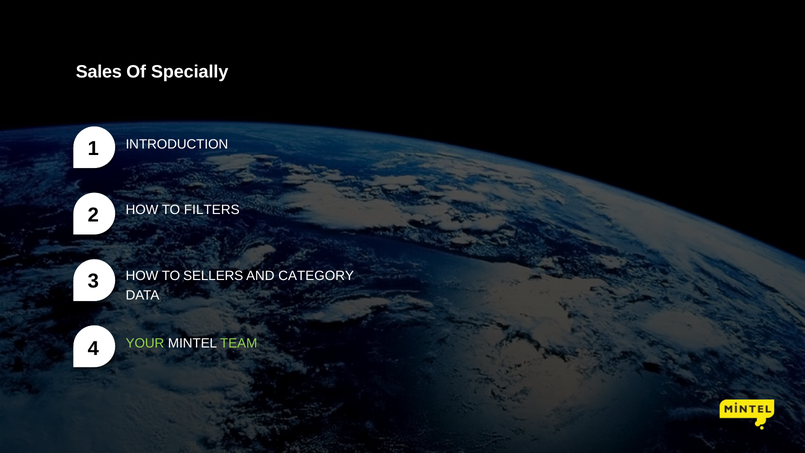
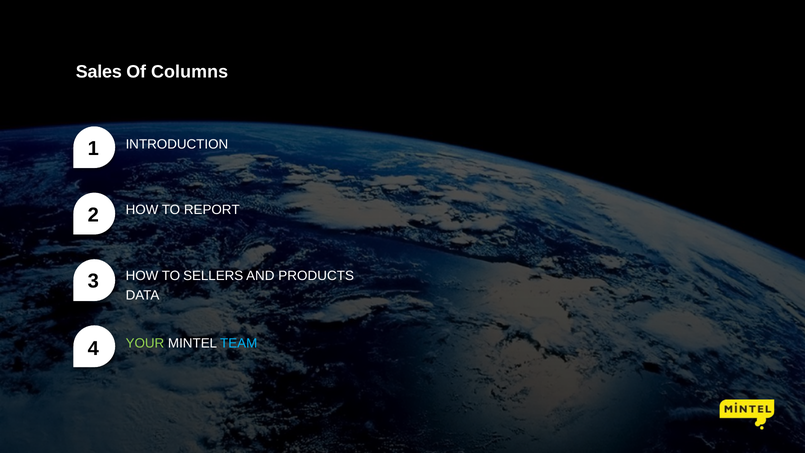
Specially: Specially -> Columns (190, 72)
FILTERS: FILTERS -> REPORT (212, 210)
CATEGORY: CATEGORY -> PRODUCTS (316, 276)
TEAM colour: light green -> light blue (239, 343)
